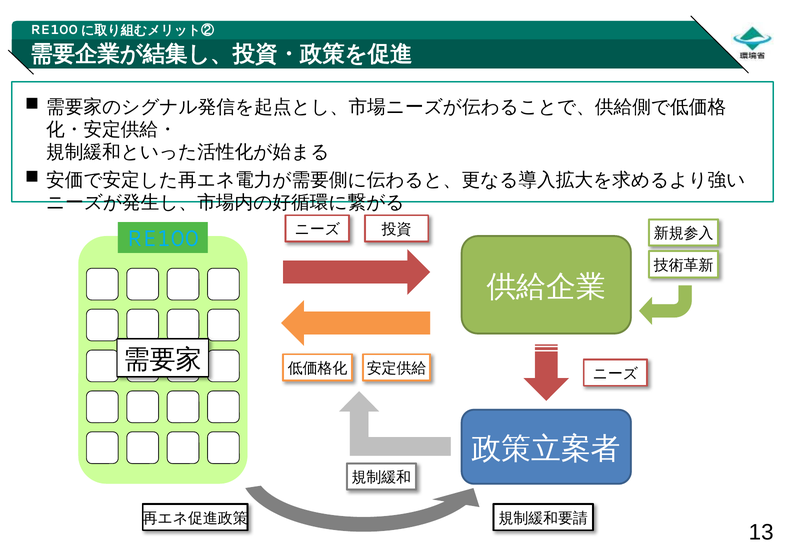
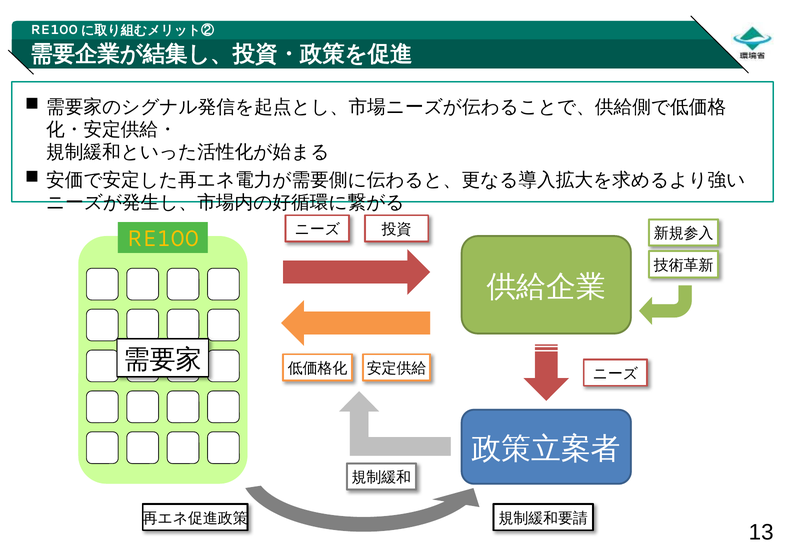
RE100 colour: light blue -> yellow (163, 239)
